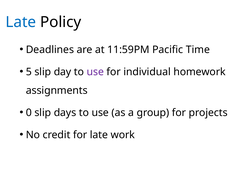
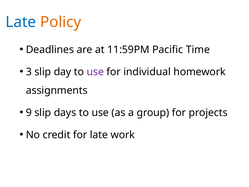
Policy colour: black -> orange (61, 22)
5: 5 -> 3 (29, 72)
0: 0 -> 9 (29, 113)
